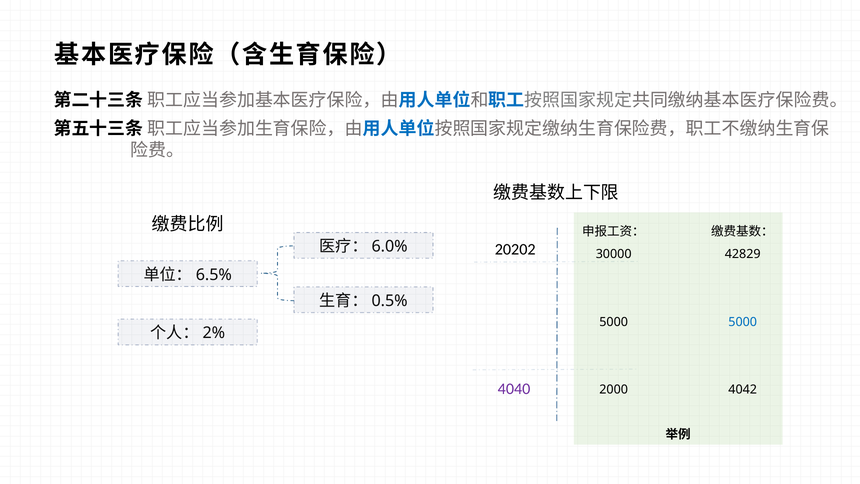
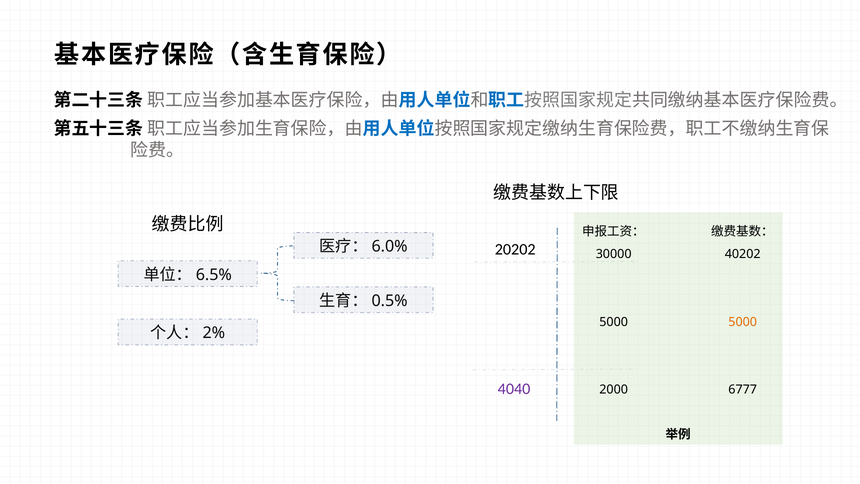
42829: 42829 -> 40202 (743, 254)
5000 colour: blue -> orange (743, 322)
4042: 4042 -> 6777 (743, 389)
